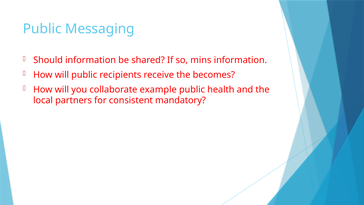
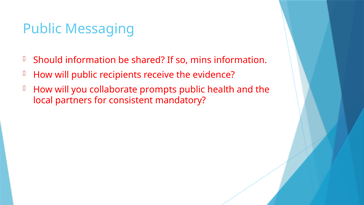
becomes: becomes -> evidence (214, 75)
example: example -> prompts (158, 89)
